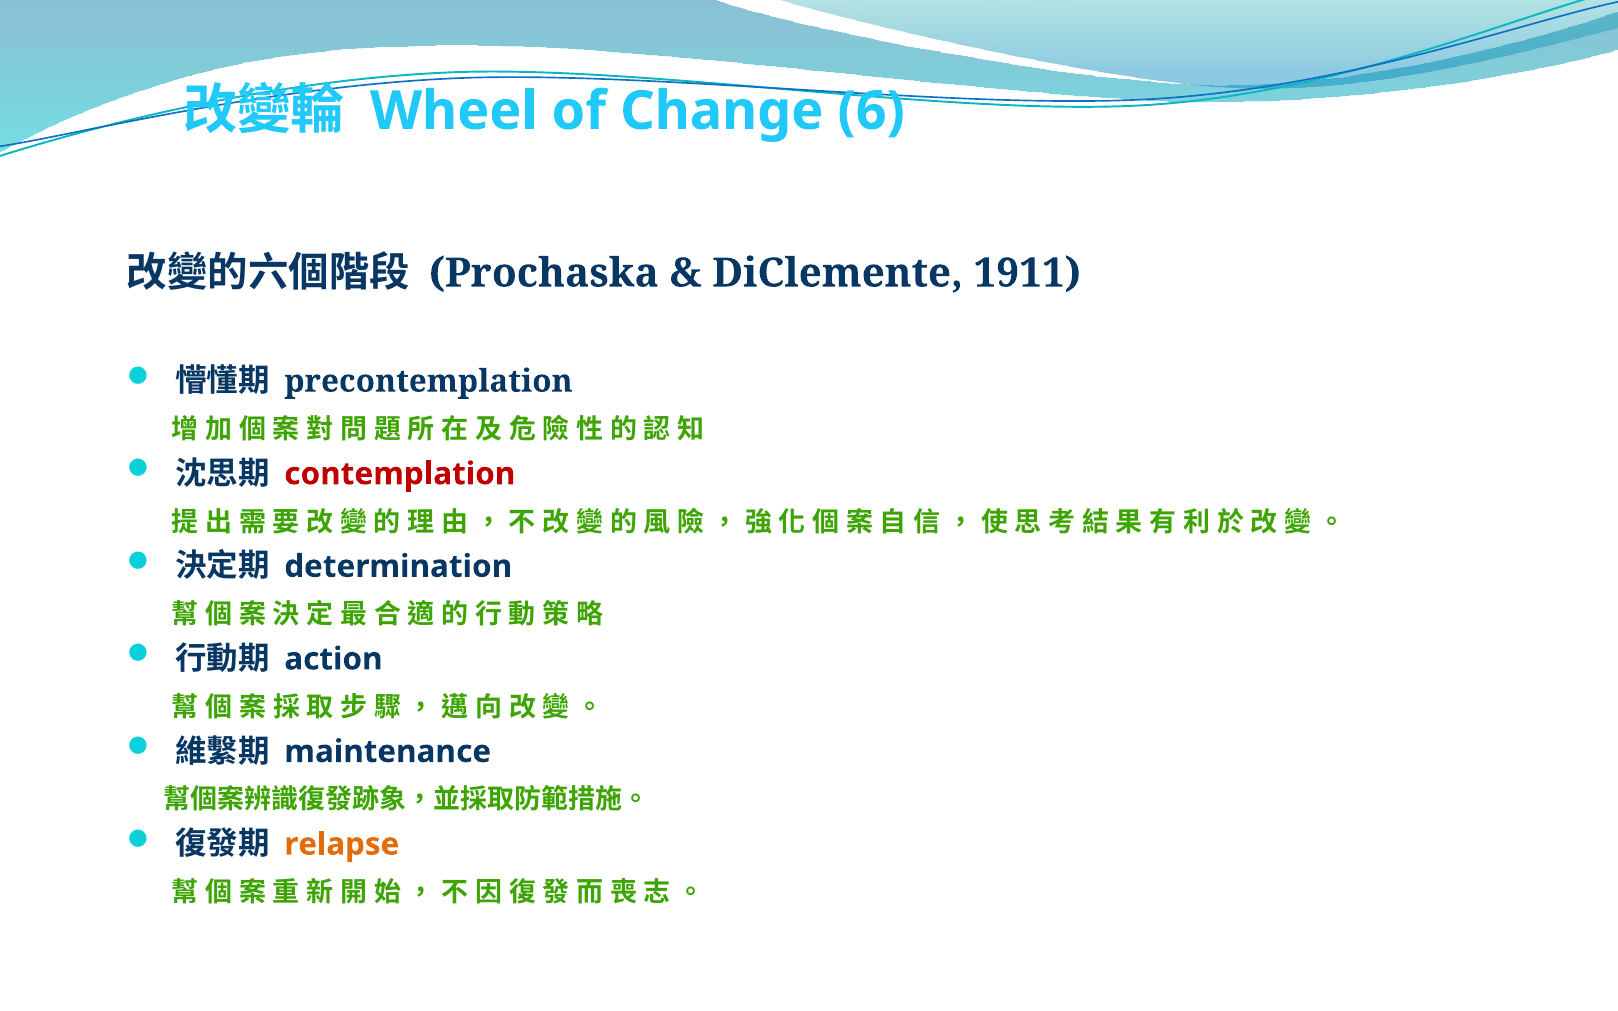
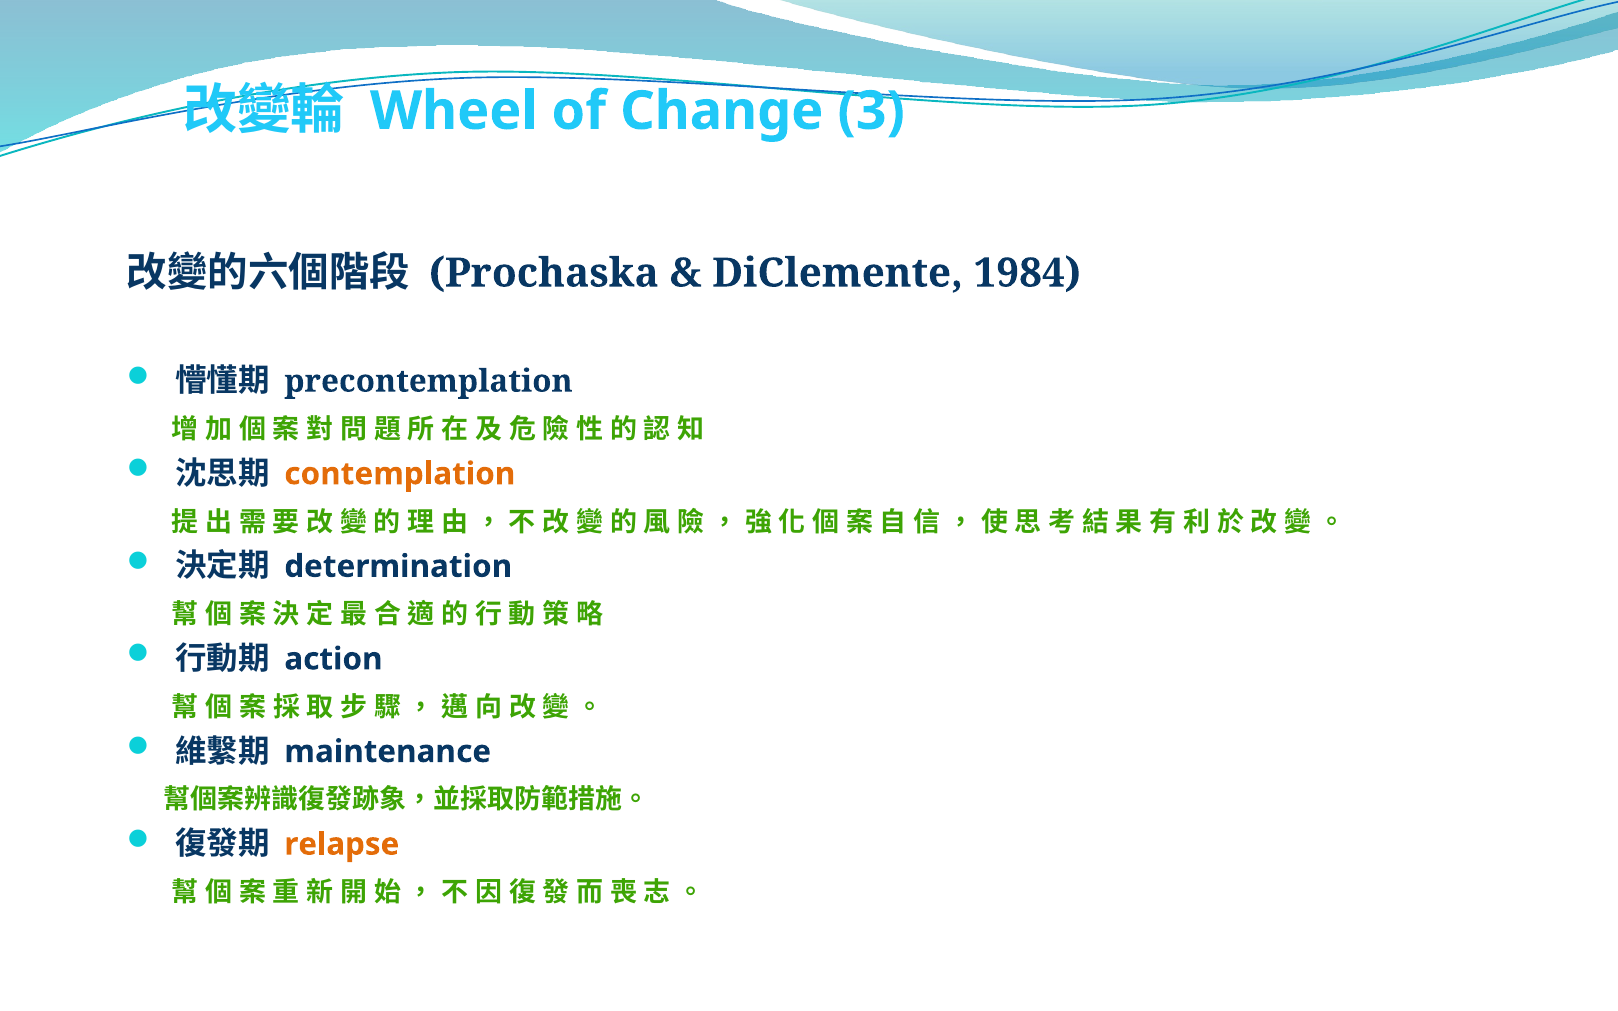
6: 6 -> 3 (871, 111)
1911: 1911 -> 1984 (1027, 273)
contemplation colour: red -> orange (400, 474)
